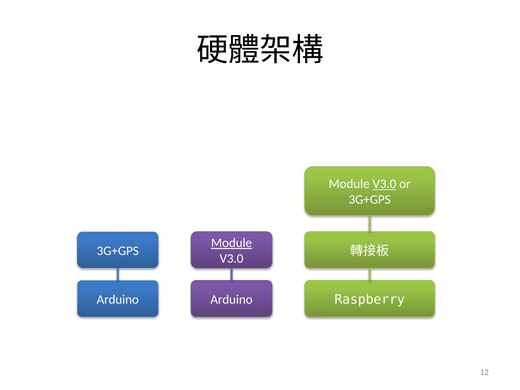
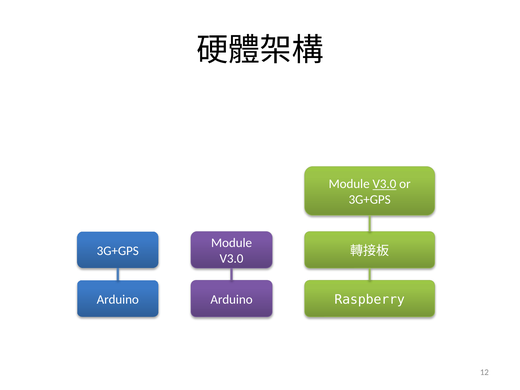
Module underline: present -> none (232, 243)
